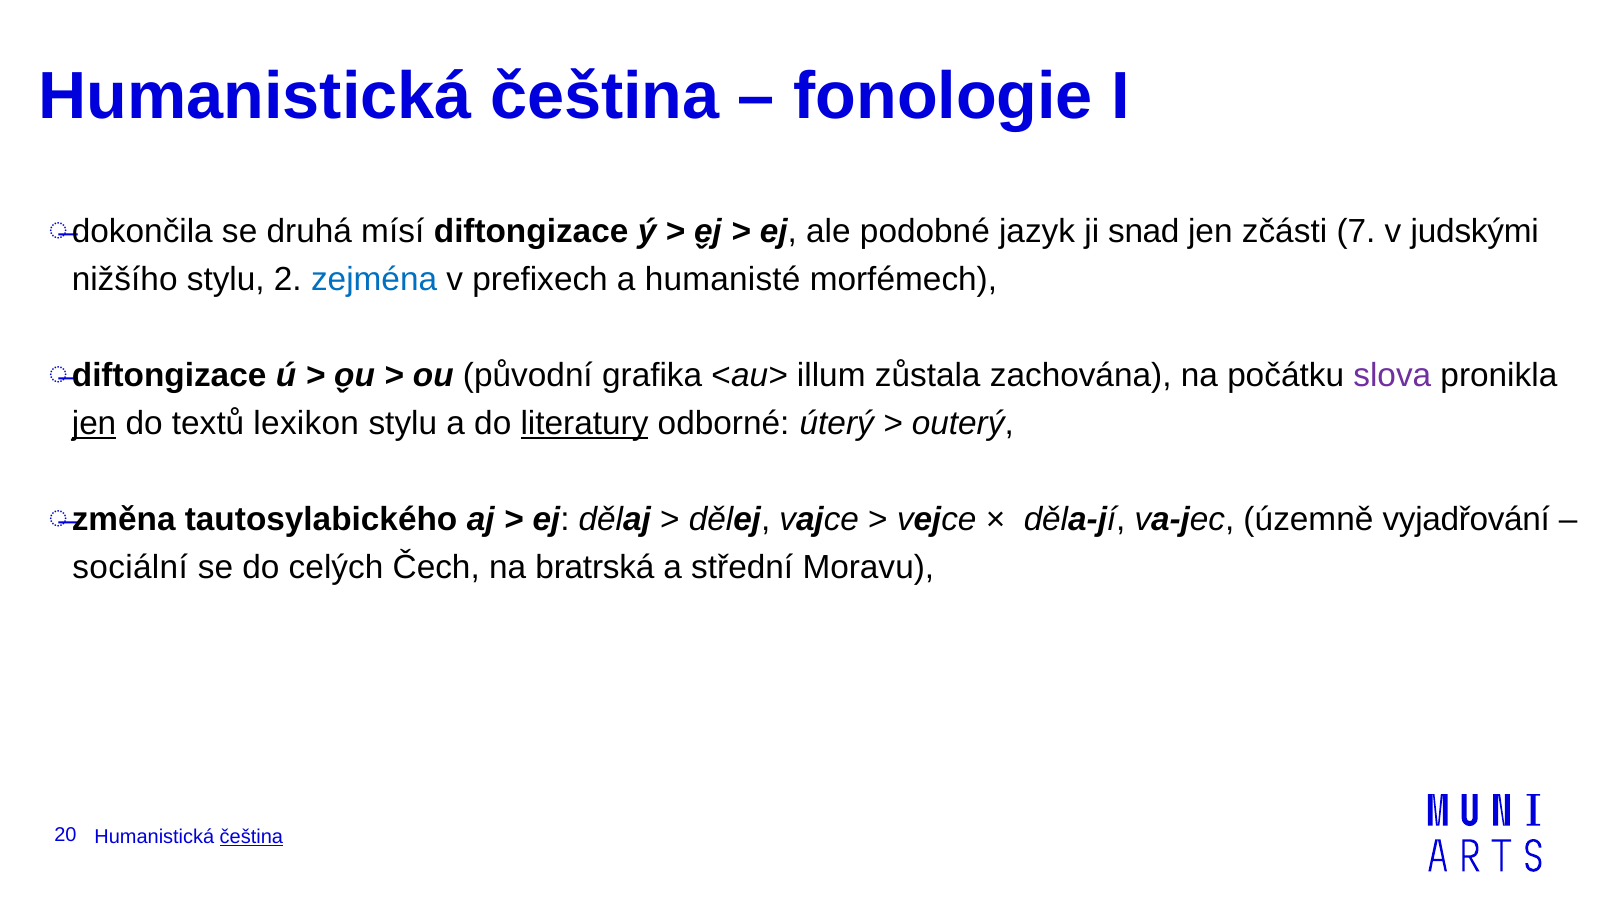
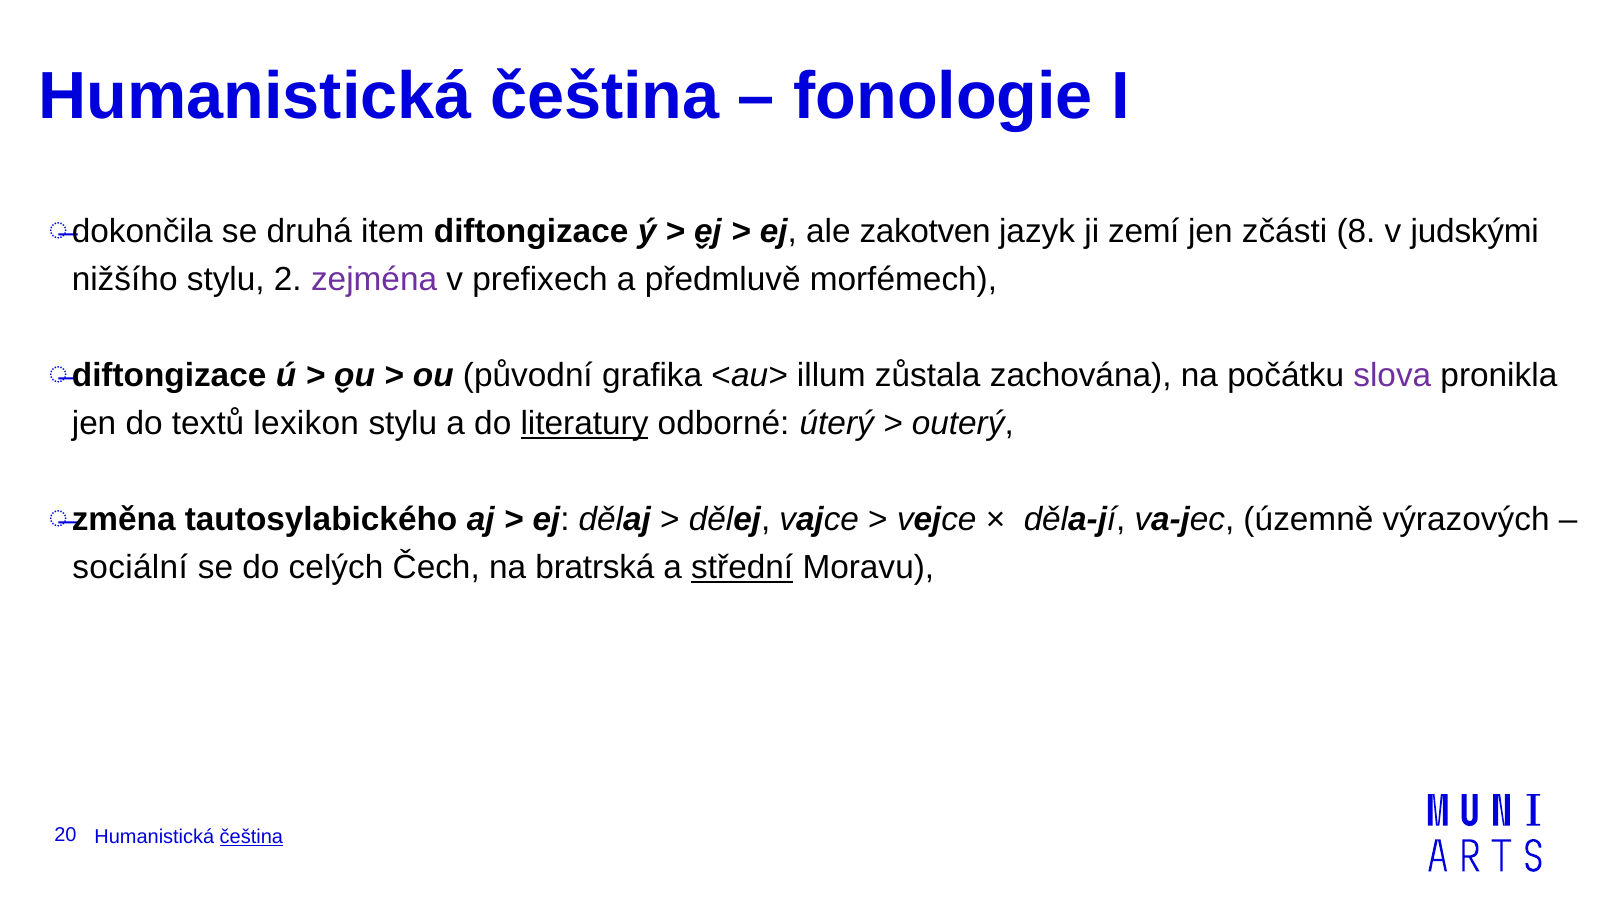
mísí: mísí -> item (393, 231)
podobné: podobné -> zakotven (925, 231)
snad: snad -> zemí (1144, 231)
7: 7 -> 8 (1356, 231)
zejména colour: blue -> purple (374, 279)
humanisté: humanisté -> předmluvě (723, 279)
jen underline: present -> none (94, 423)
vyjadřování: vyjadřování -> výrazových (1466, 519)
střední underline: none -> present (742, 567)
